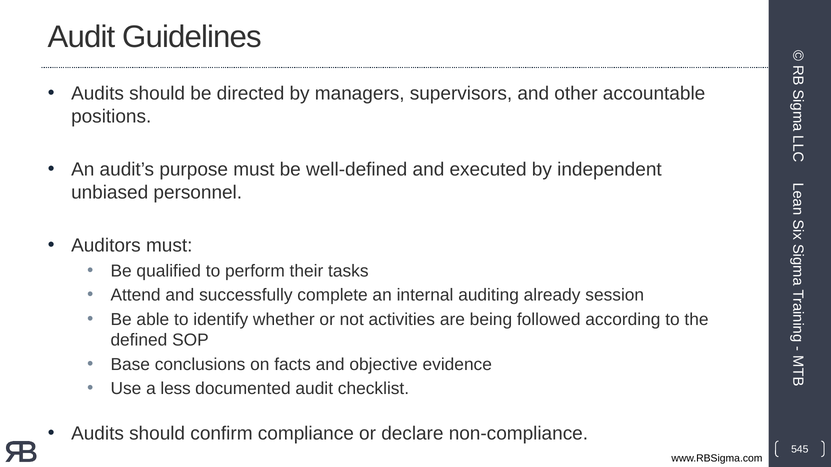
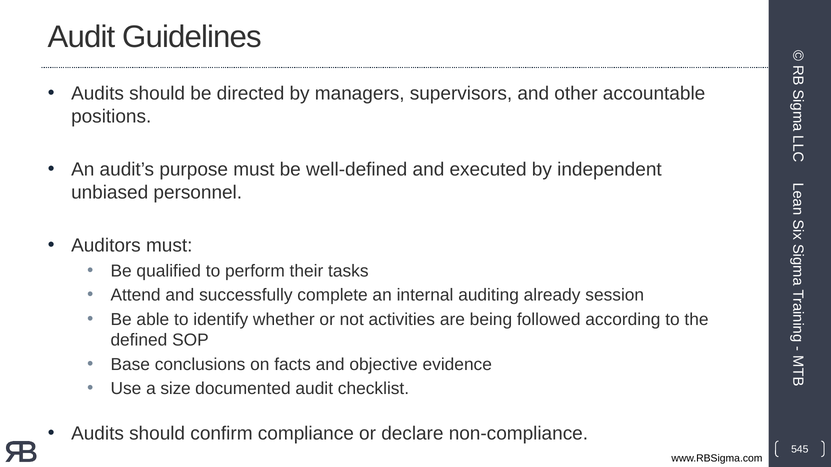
less: less -> size (176, 389)
